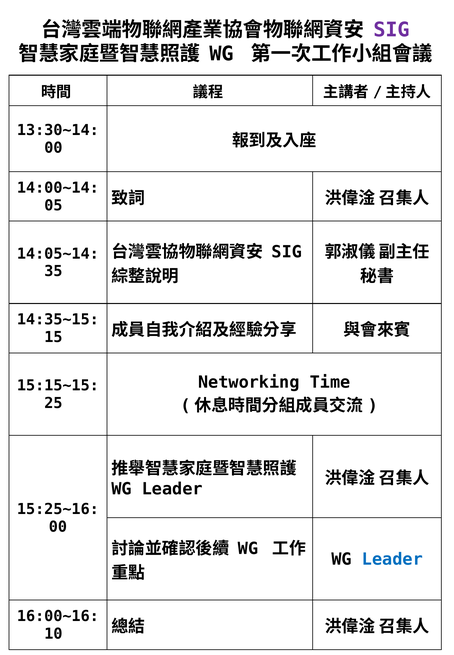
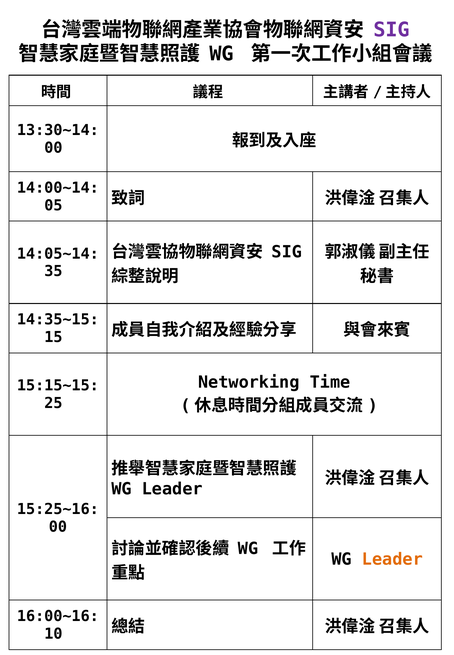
Leader colour: blue -> orange (392, 560)
